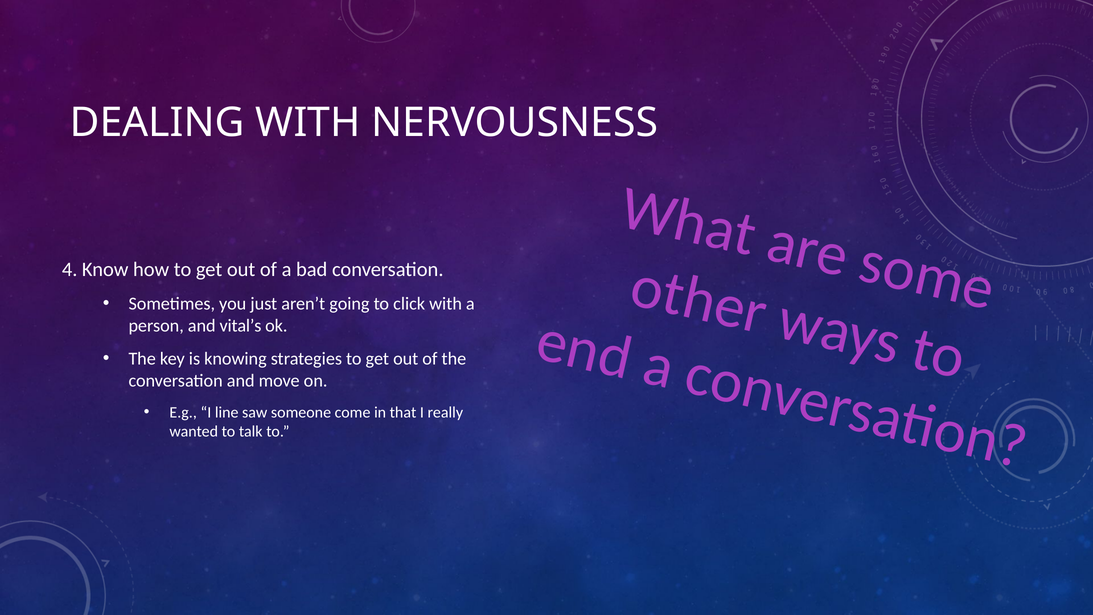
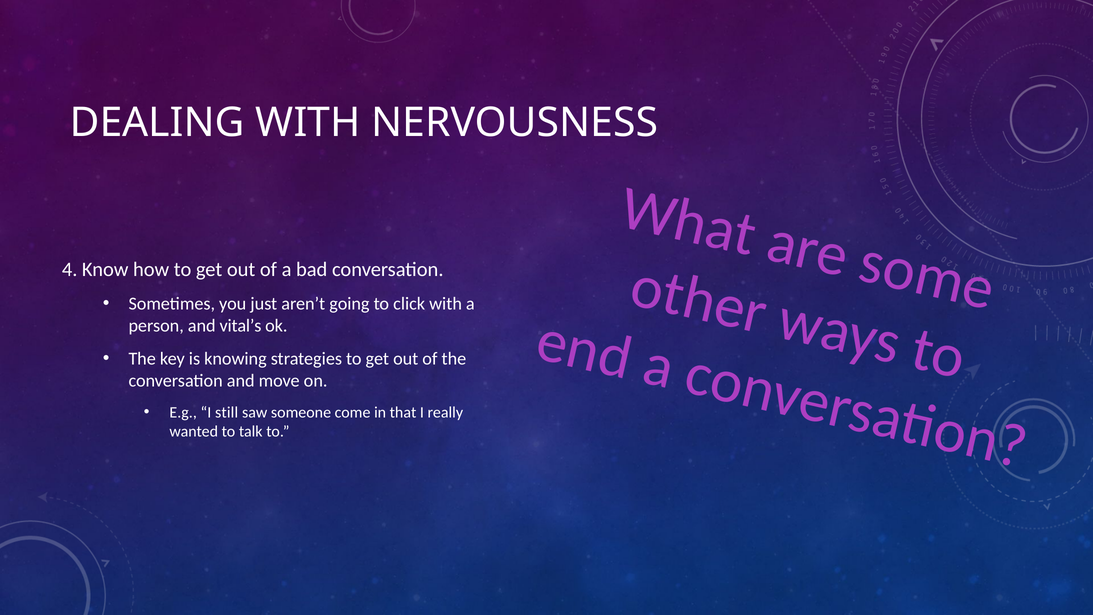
line: line -> still (227, 412)
